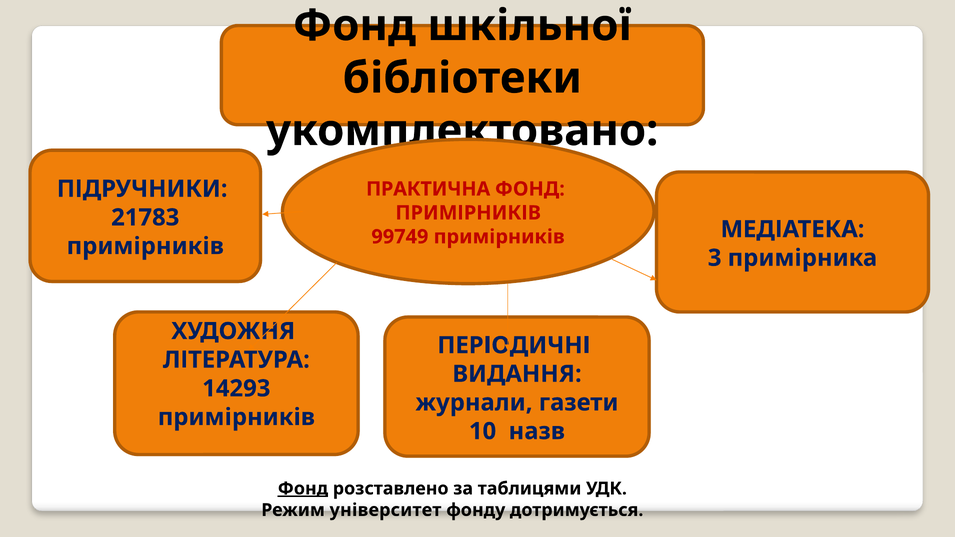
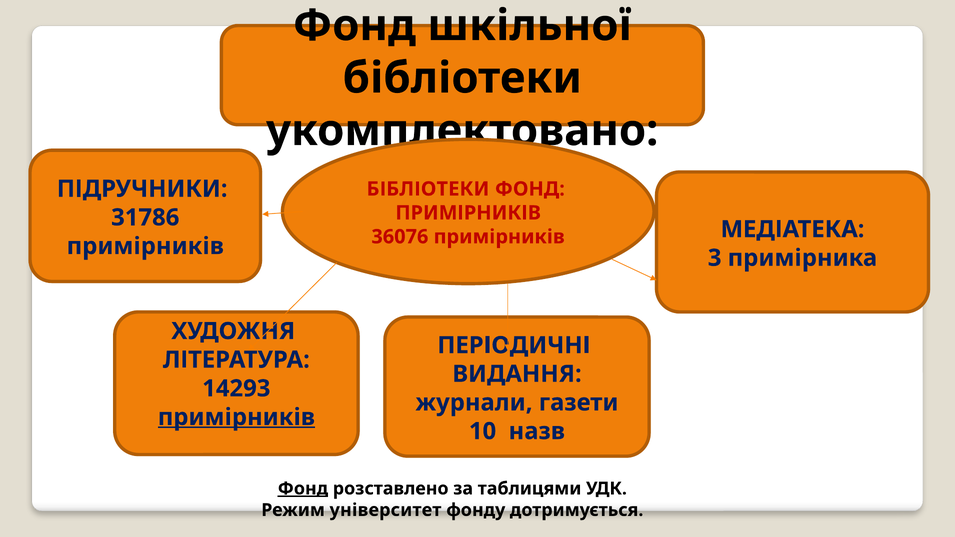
ПРАКТИЧНА: ПРАКТИЧНА -> БІБЛІОТЕКИ (428, 189)
21783: 21783 -> 31786 (145, 218)
99749: 99749 -> 36076 (400, 237)
примірників underline: none -> present (236, 417)
